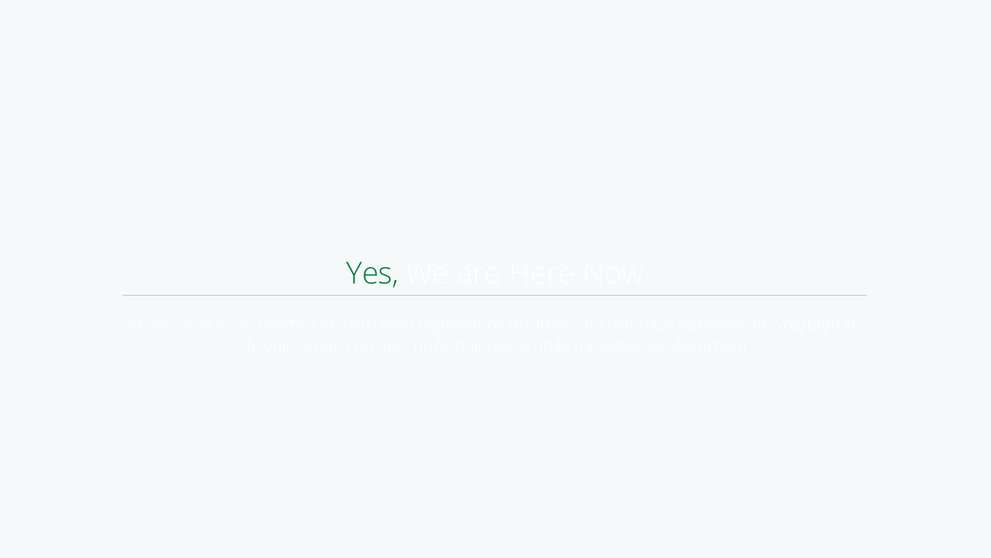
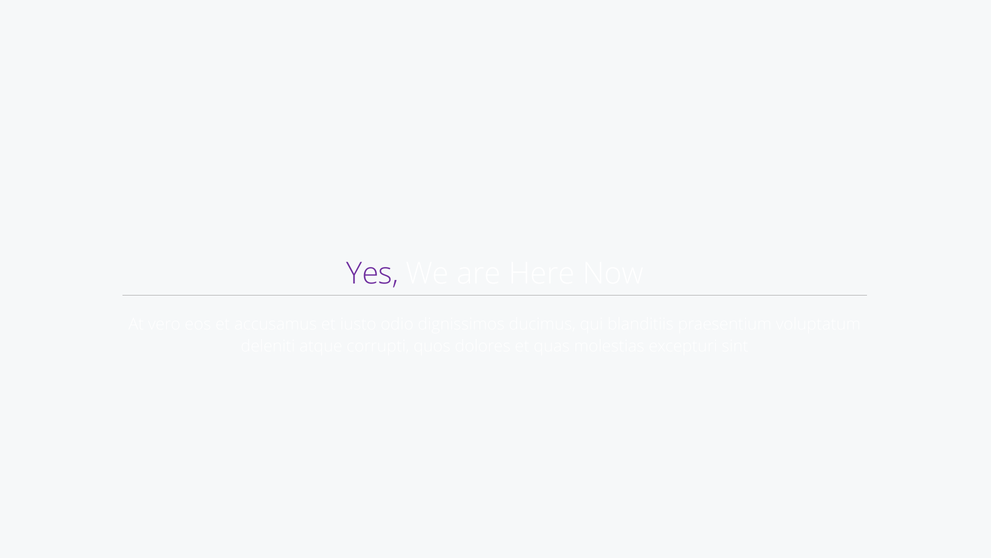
Yes colour: green -> purple (372, 274)
